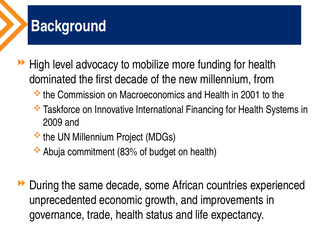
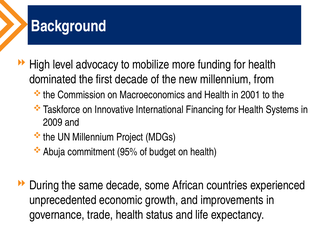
83%: 83% -> 95% (127, 152)
